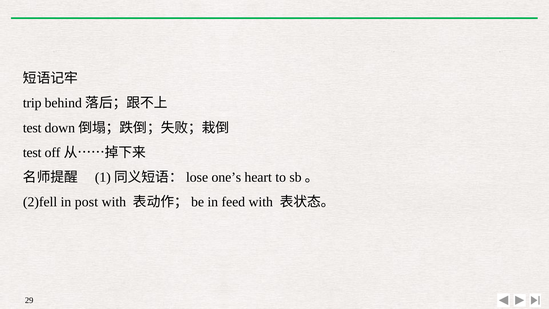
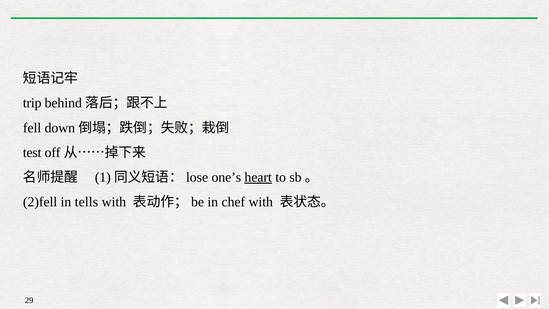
test: test -> fell (32, 128)
heart underline: none -> present (258, 177)
post: post -> tells (86, 202)
feed: feed -> chef (233, 202)
